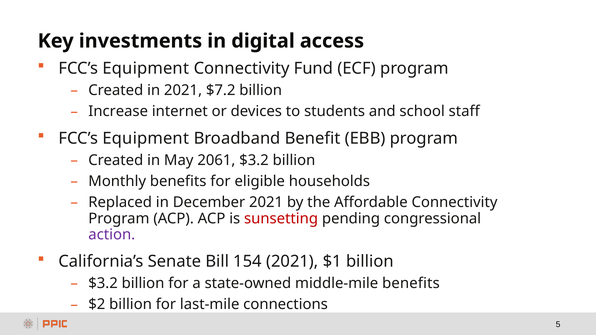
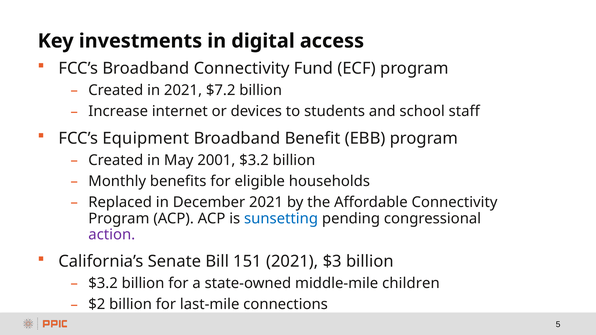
Equipment: Equipment -> Broadband (146, 68)
2061: 2061 -> 2001 (216, 160)
sunsetting colour: red -> blue (281, 219)
154: 154 -> 151 (248, 262)
$1: $1 -> $3 (332, 262)
middle-mile benefits: benefits -> children (411, 284)
